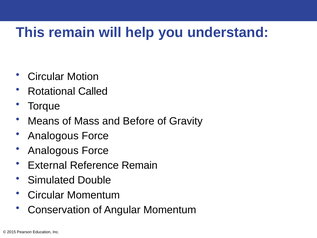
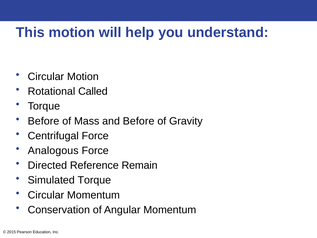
This remain: remain -> motion (72, 32)
Means: Means -> Before (44, 121)
Analogous: Analogous -> Centrifugal (53, 136)
External: External -> Directed (47, 165)
Simulated Double: Double -> Torque (94, 180)
